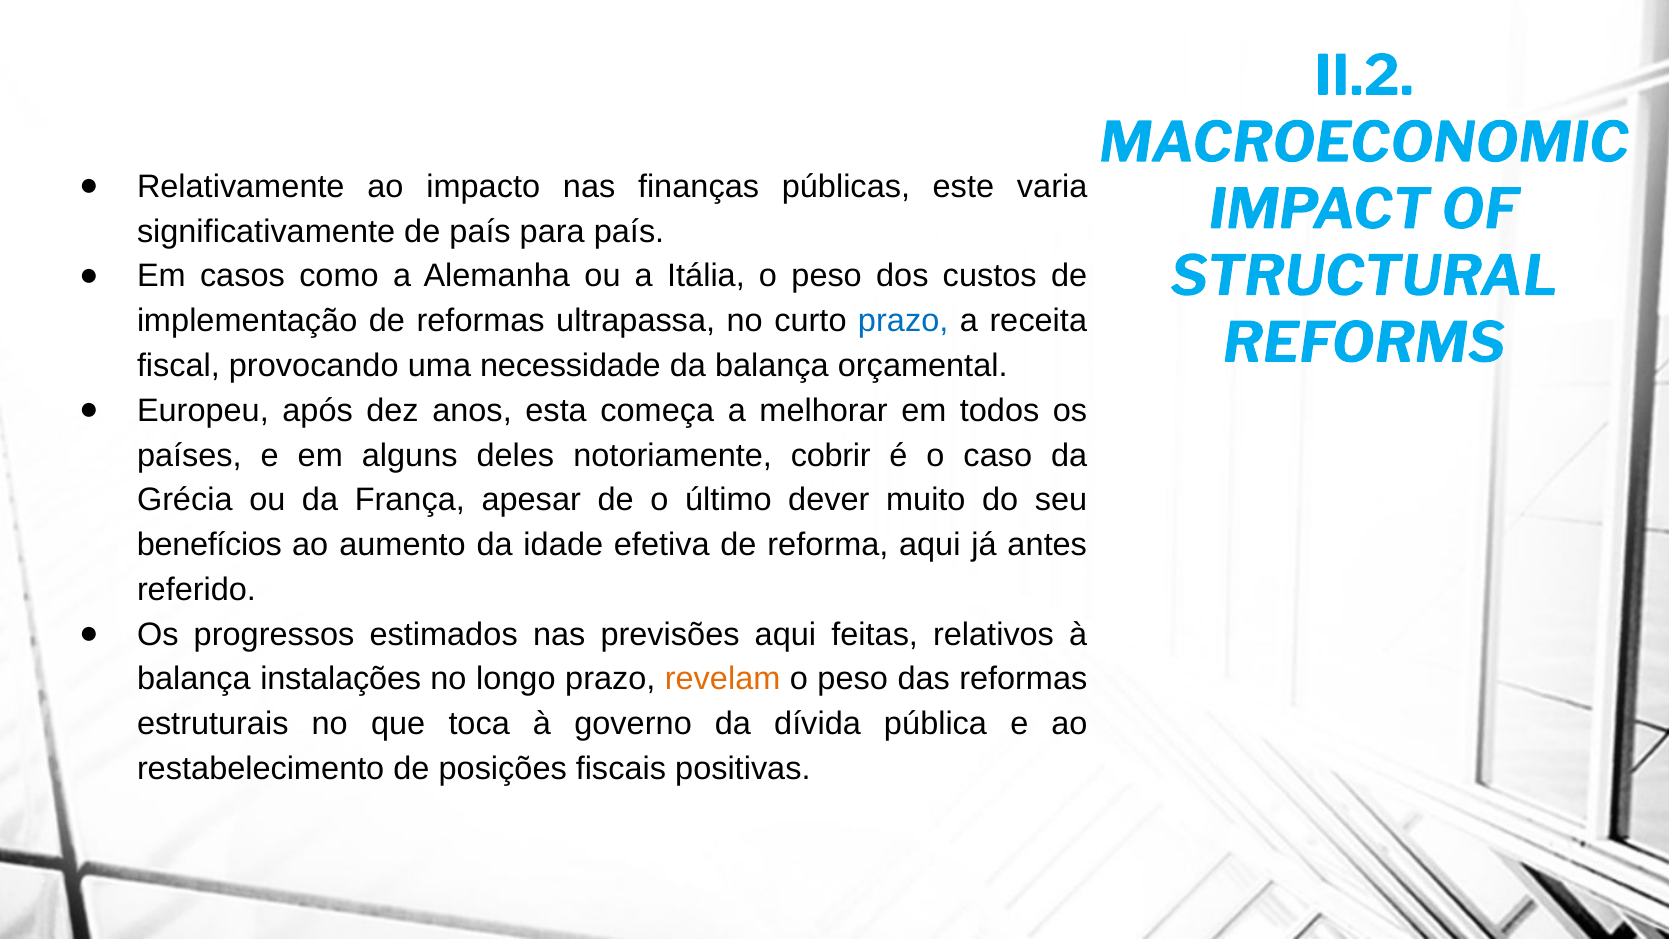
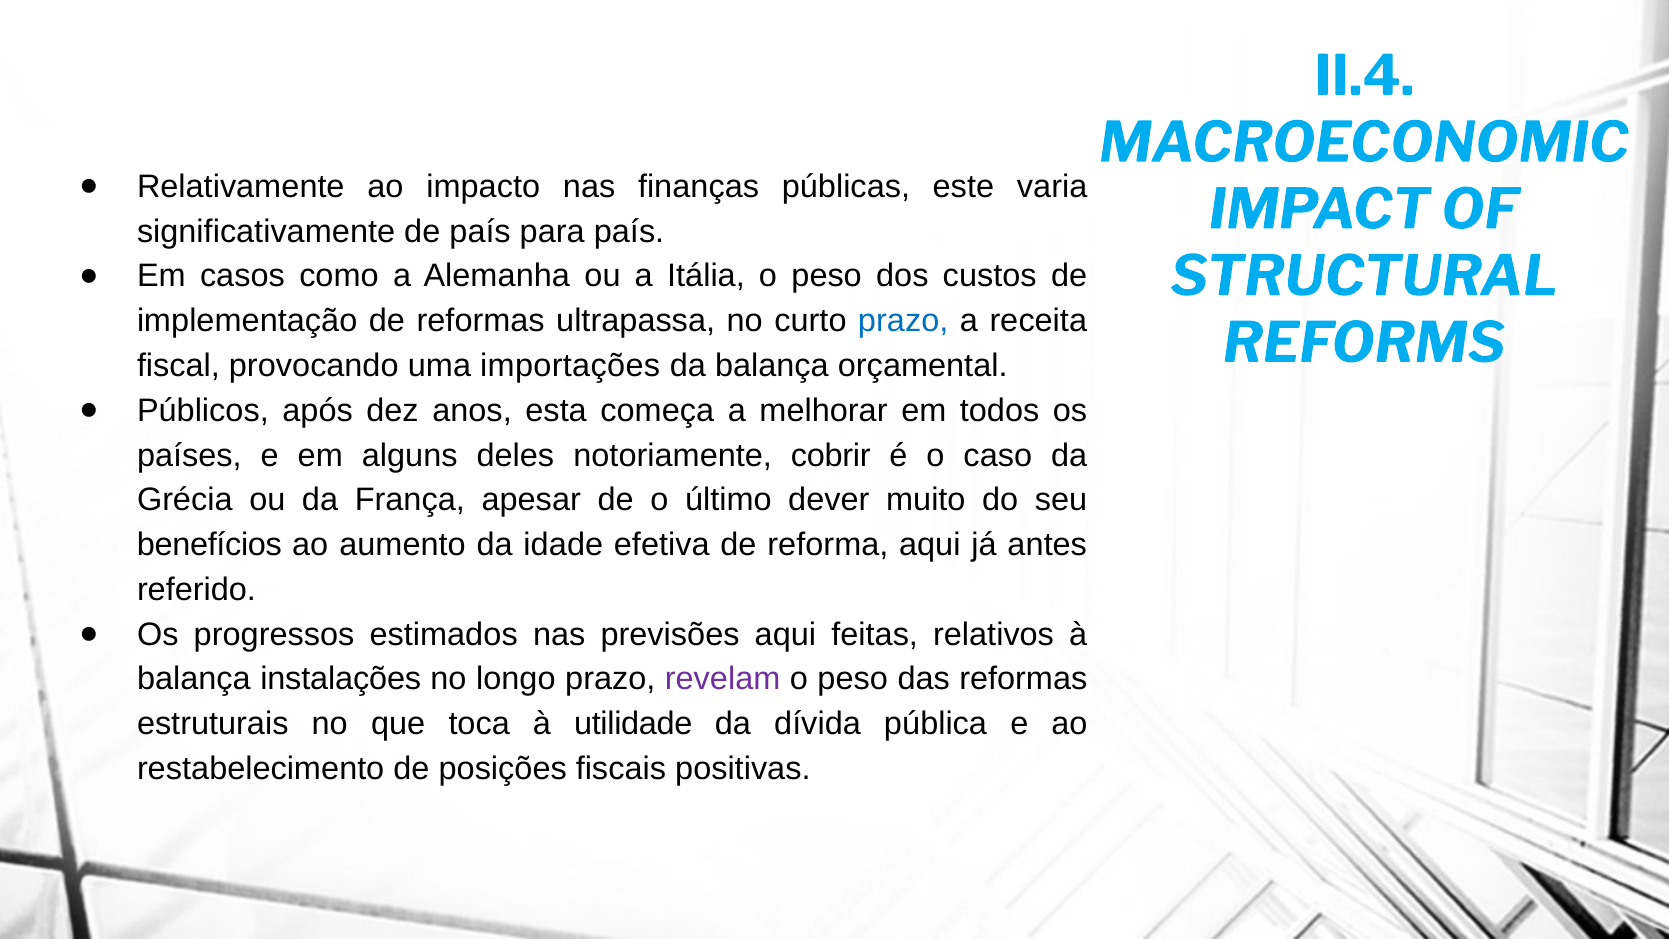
II.2: II.2 -> II.4 (1364, 76)
necessidade: necessidade -> importações (570, 366)
Europeu: Europeu -> Públicos (203, 410)
revelam colour: orange -> purple (723, 679)
governo: governo -> utilidade (633, 724)
